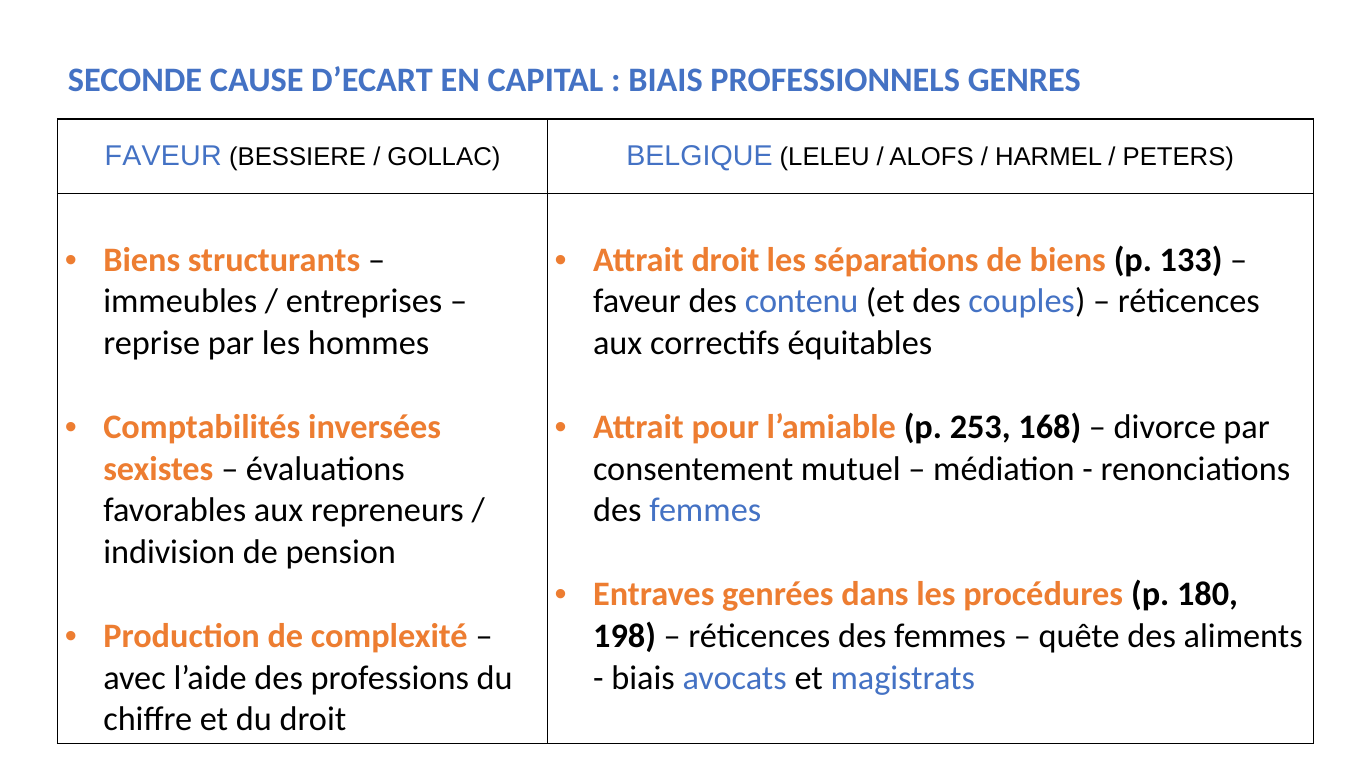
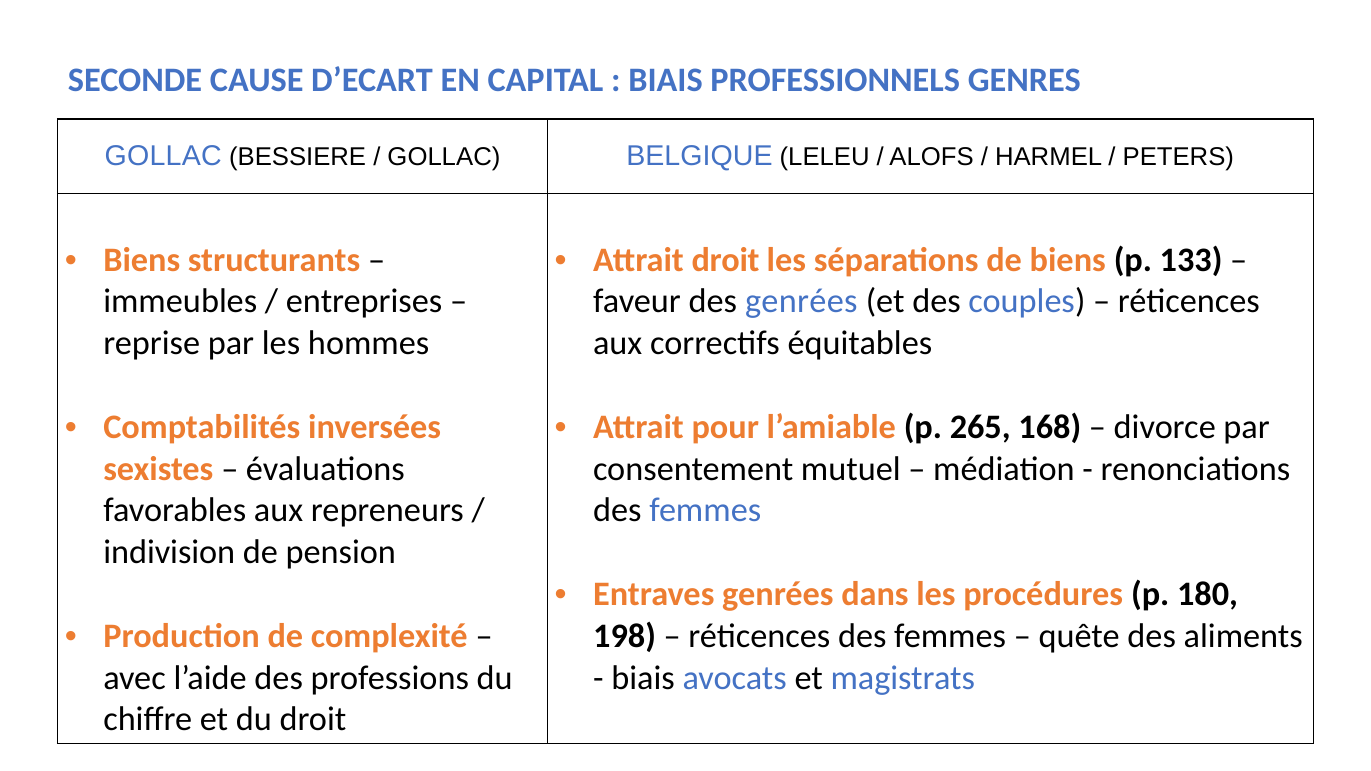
FAVEUR: FAVEUR -> GOLLAC (163, 157)
des contenu: contenu -> genrées (801, 302)
253: 253 -> 265 (980, 427)
